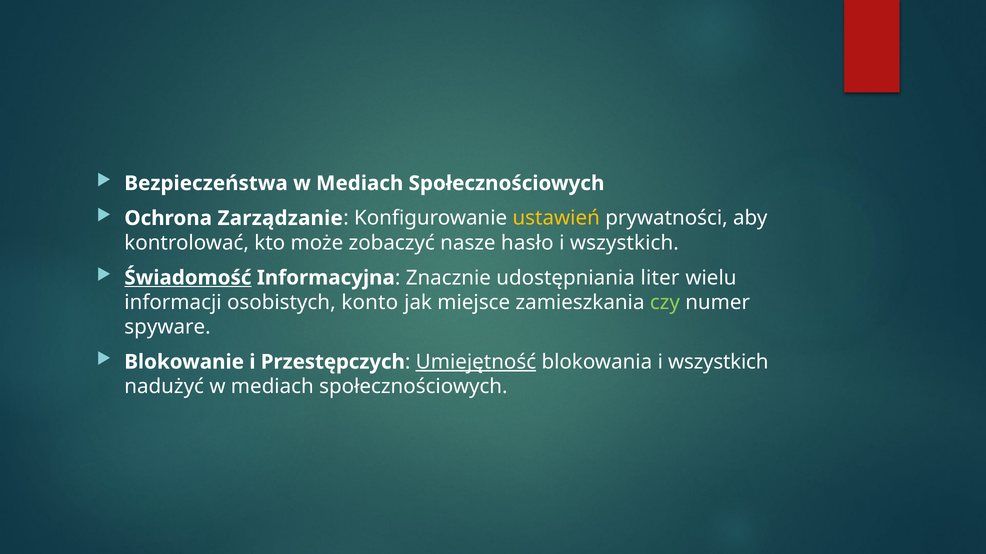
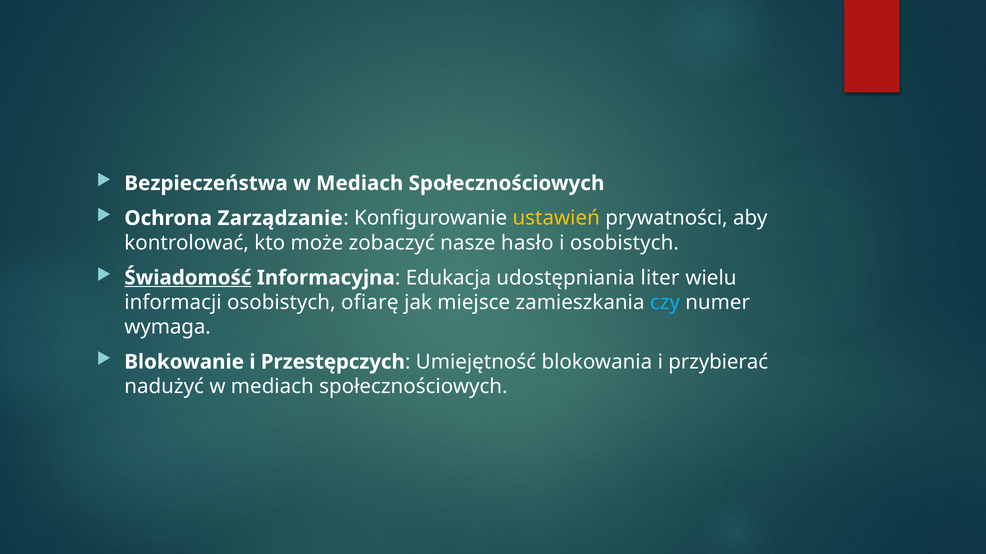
wszystkich: wszystkich -> osobistych (624, 243)
Znacznie: Znacznie -> Edukacja (448, 278)
konto: konto -> ofiarę (370, 303)
czy colour: light green -> light blue (665, 303)
spyware: spyware -> wymaga (168, 327)
Umiejętność underline: present -> none (476, 362)
blokowania i wszystkich: wszystkich -> przybierać (718, 362)
